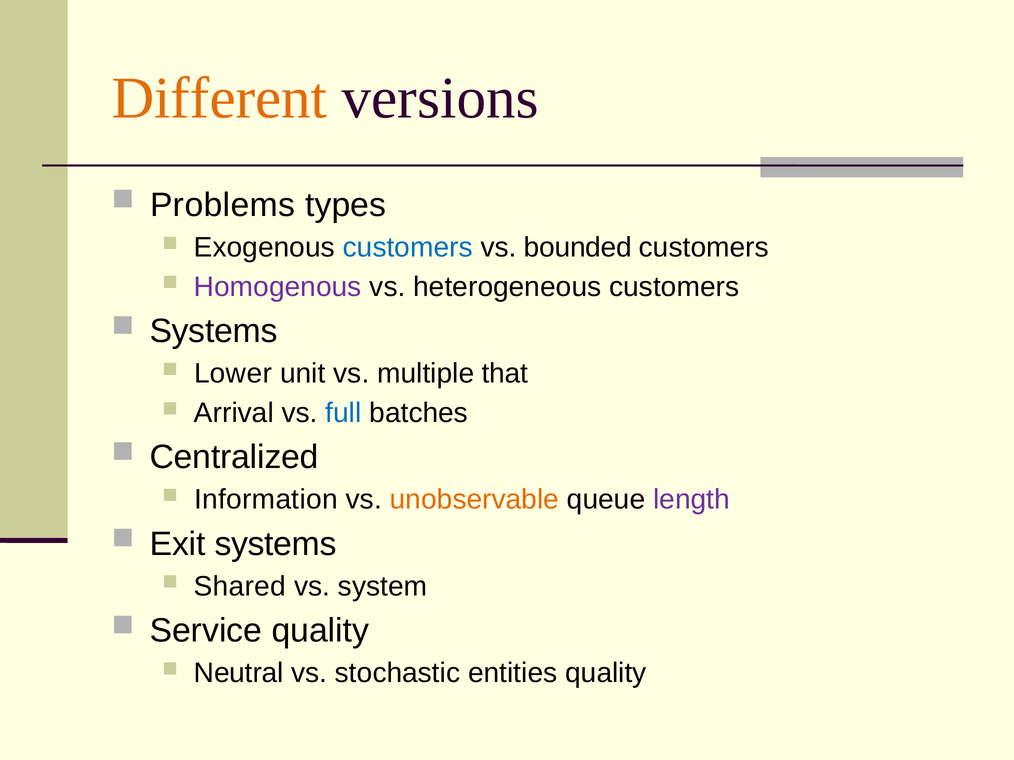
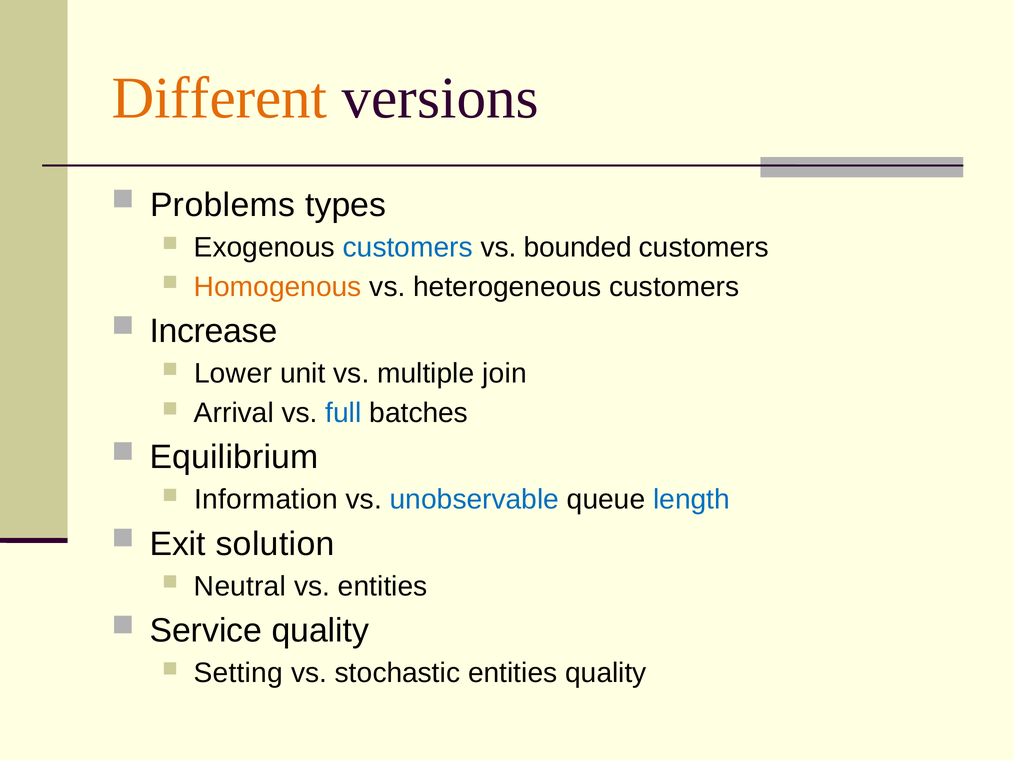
Homogenous colour: purple -> orange (278, 287)
Systems: Systems -> Increase (214, 331)
that: that -> join (505, 374)
Centralized: Centralized -> Equilibrium (234, 458)
unobservable colour: orange -> blue (474, 500)
length colour: purple -> blue (692, 500)
Exit systems: systems -> solution (275, 544)
Shared: Shared -> Neutral (240, 587)
vs system: system -> entities (383, 587)
Neutral: Neutral -> Setting (238, 673)
